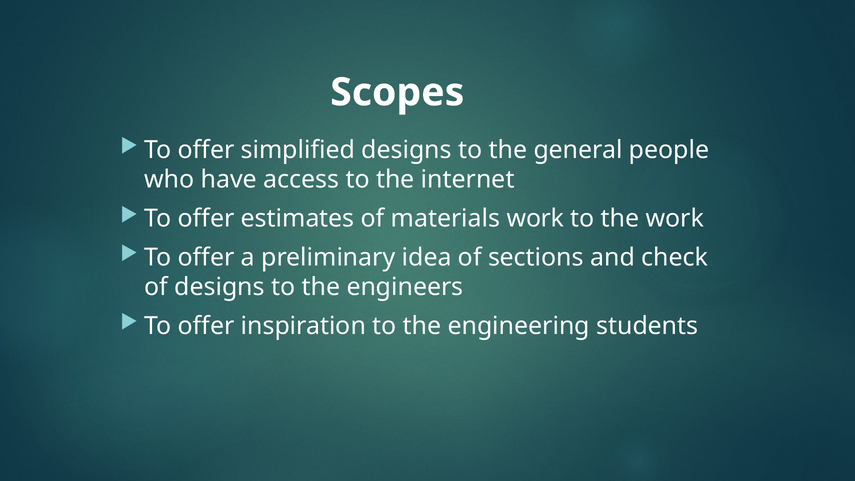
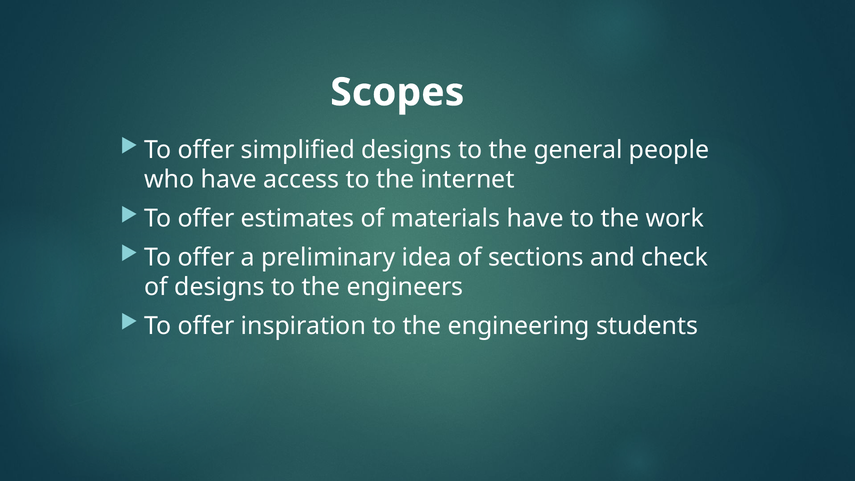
materials work: work -> have (535, 218)
